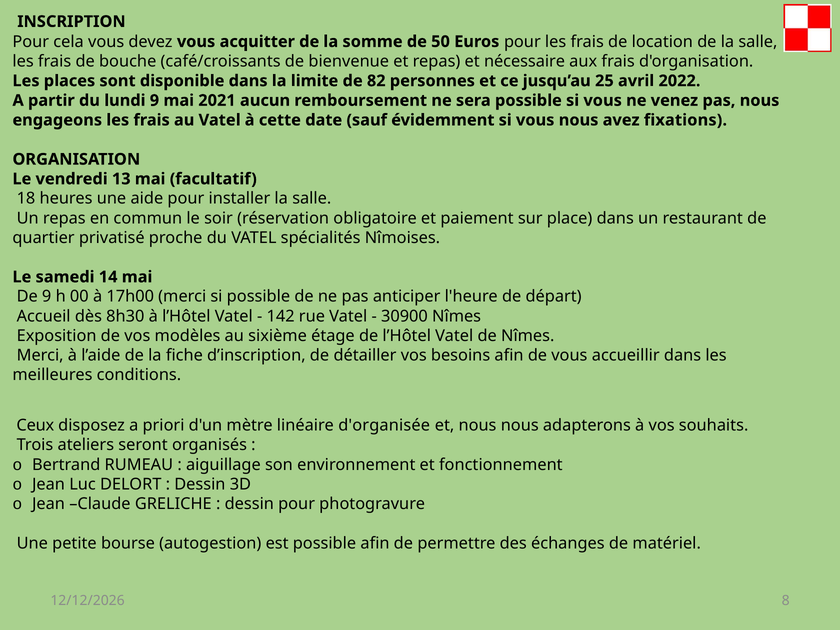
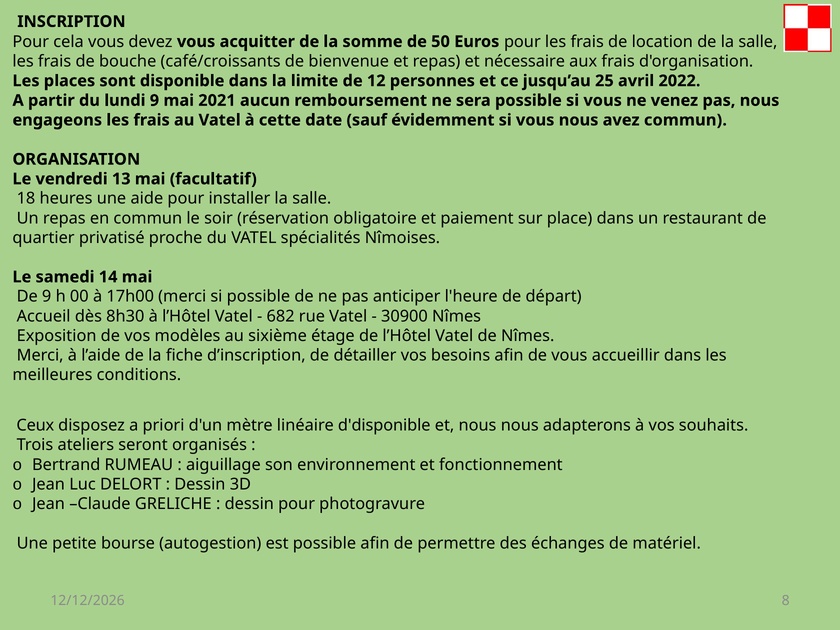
82: 82 -> 12 (376, 81)
avez fixations: fixations -> commun (685, 120)
142: 142 -> 682 (281, 316)
d'organisée: d'organisée -> d'disponible (384, 425)
